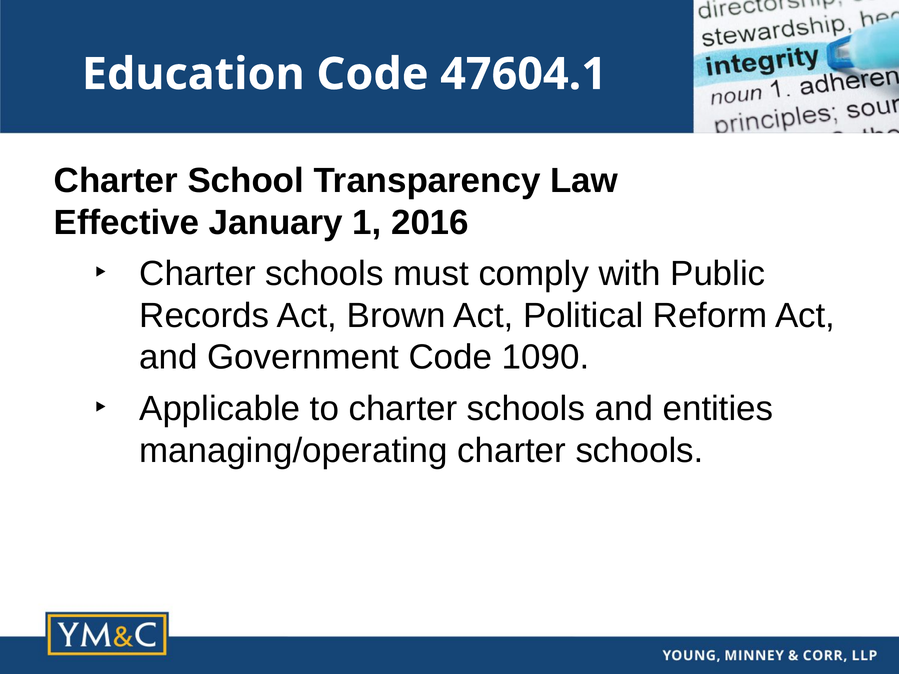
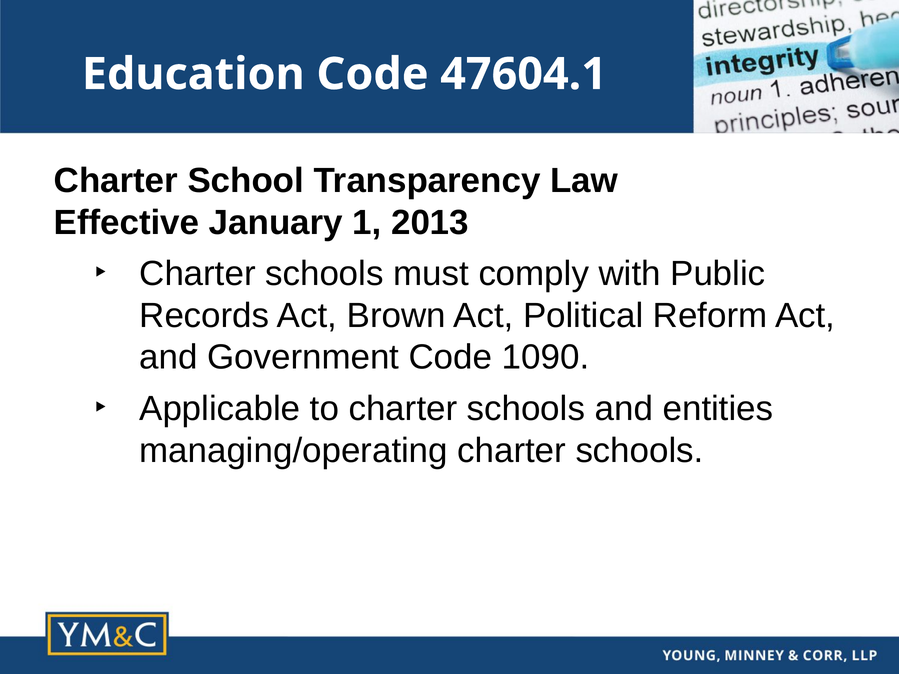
2016: 2016 -> 2013 (430, 223)
